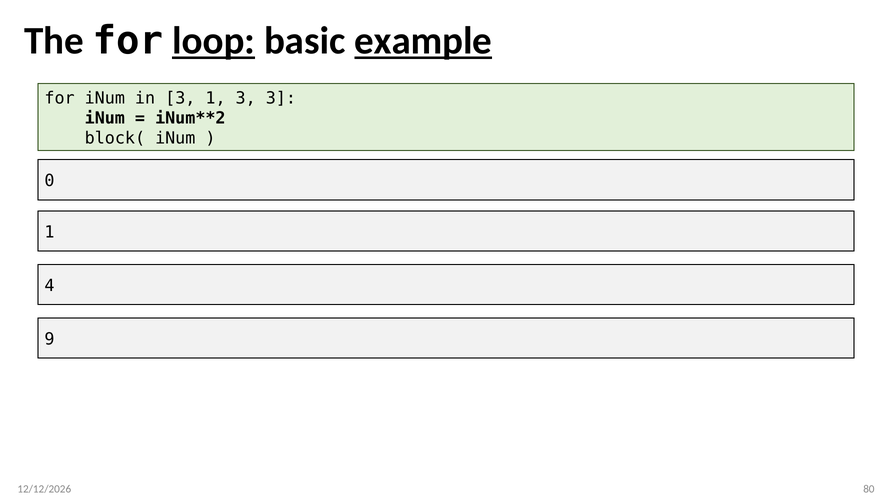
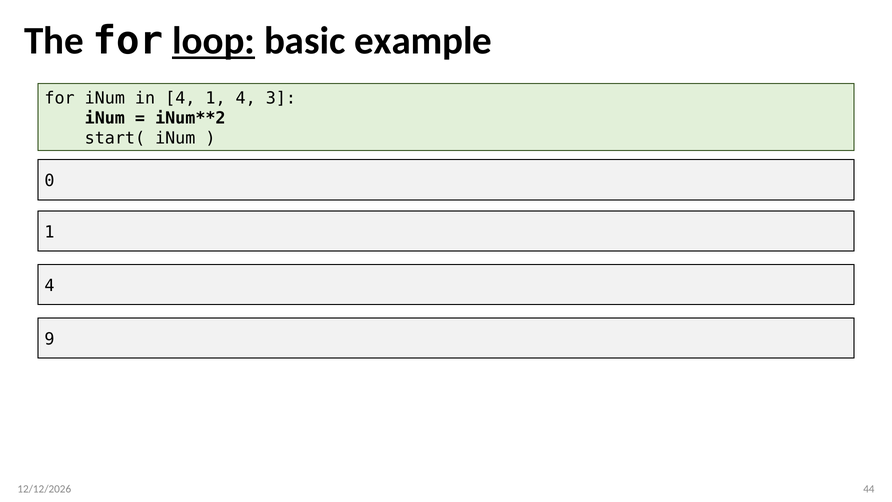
example underline: present -> none (423, 41)
in 3: 3 -> 4 (180, 98)
3: 3 -> 4 (246, 98)
block(: block( -> start( (115, 138)
80: 80 -> 44 (869, 489)
